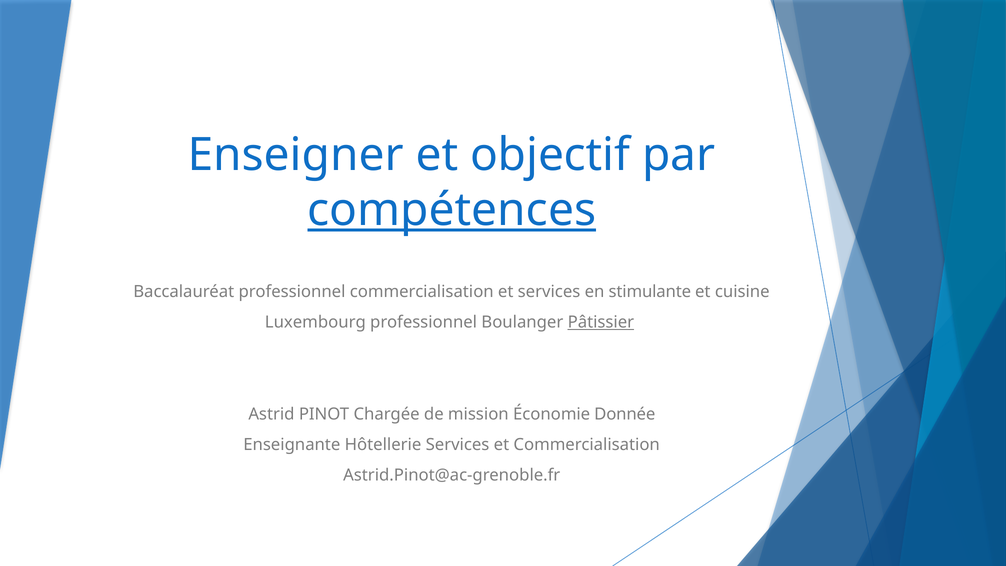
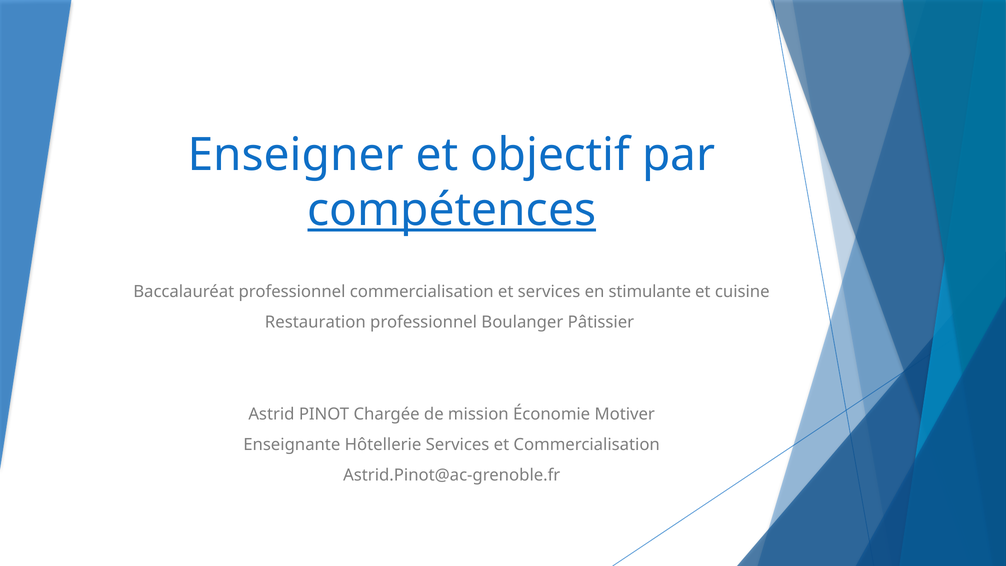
Luxembourg: Luxembourg -> Restauration (315, 322)
Pâtissier underline: present -> none (601, 322)
Donnée: Donnée -> Motiver (625, 414)
